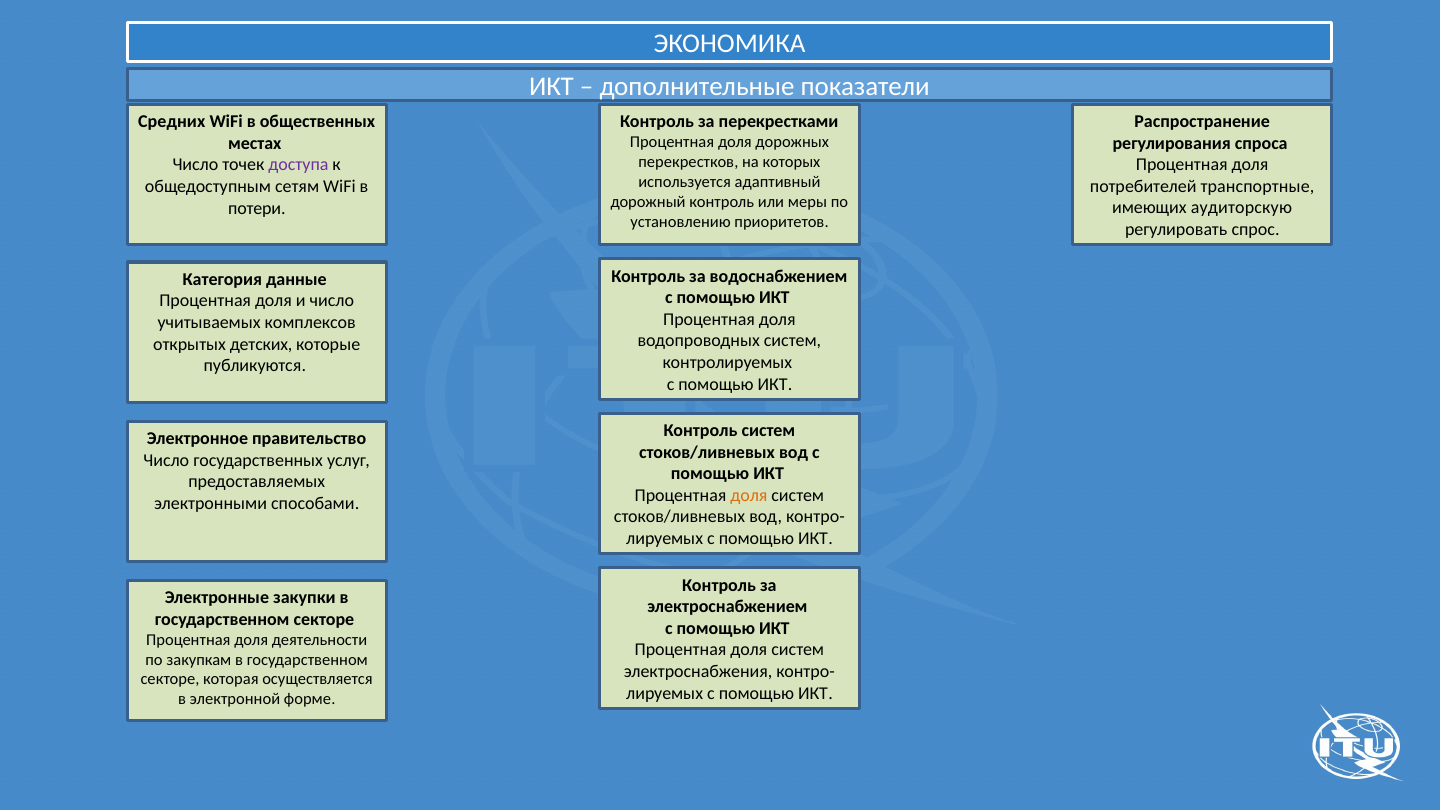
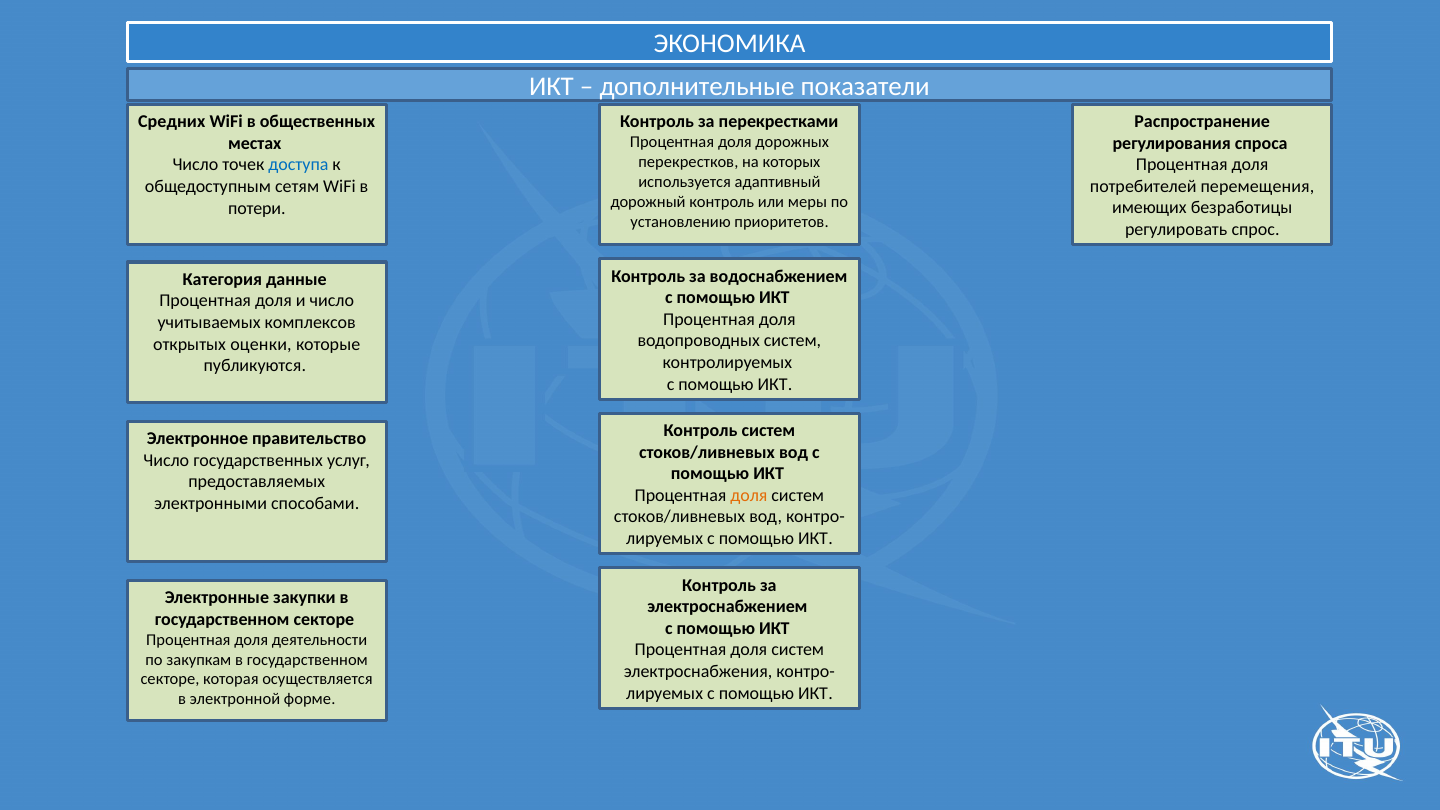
доступа colour: purple -> blue (298, 165)
транспортные: транспортные -> перемещения (1257, 186)
аудиторскую: аудиторскую -> безработицы (1242, 208)
детских: детских -> оценки (261, 344)
